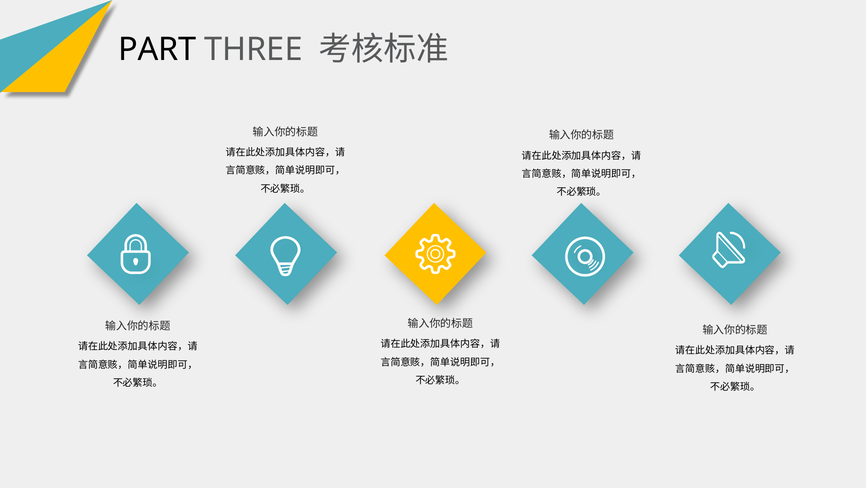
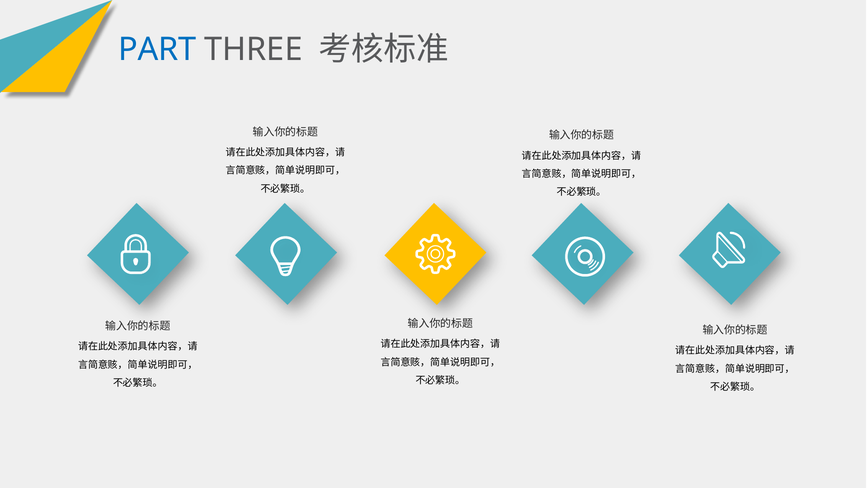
PART colour: black -> blue (157, 49)
